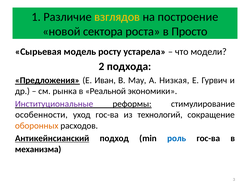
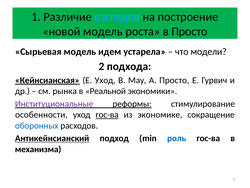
взглядов colour: yellow -> light blue (117, 17)
новой сектора: сектора -> модель (103, 31)
росту: росту -> идем (110, 51)
Предложения: Предложения -> Кейнсианская (47, 80)
Е Иван: Иван -> Уход (105, 80)
А Низкая: Низкая -> Просто (174, 80)
гос-ва underline: none -> present (107, 114)
технологий: технологий -> экономике (160, 114)
оборонных colour: orange -> blue (37, 125)
